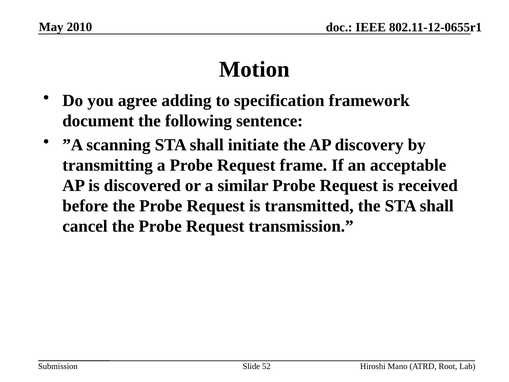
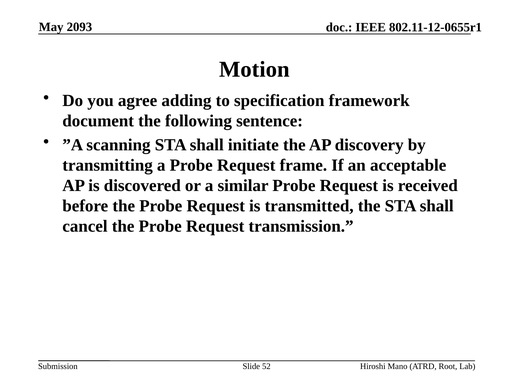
2010: 2010 -> 2093 (79, 27)
